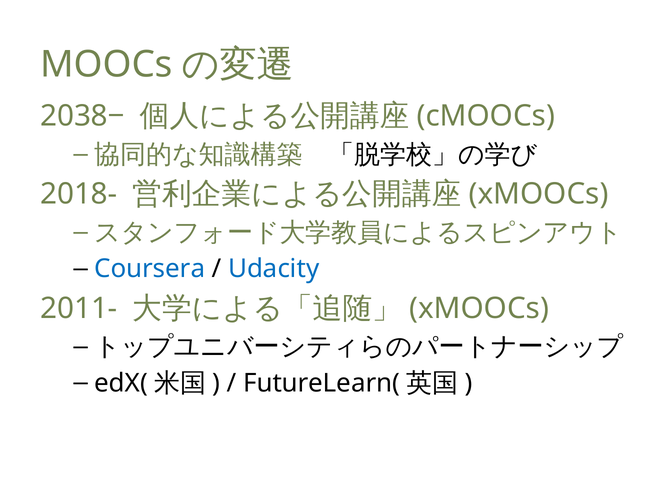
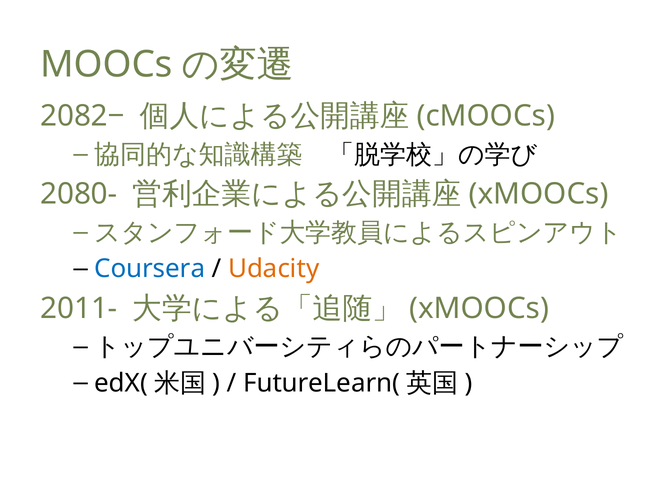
2038−: 2038− -> 2082− (83, 116)
2018-: 2018- -> 2080- (79, 194)
Udacity colour: blue -> orange (274, 269)
